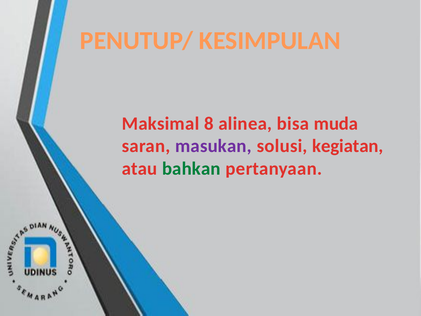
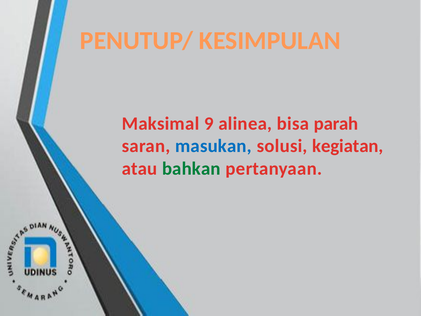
8: 8 -> 9 (209, 123)
muda: muda -> parah (336, 123)
masukan colour: purple -> blue (213, 146)
